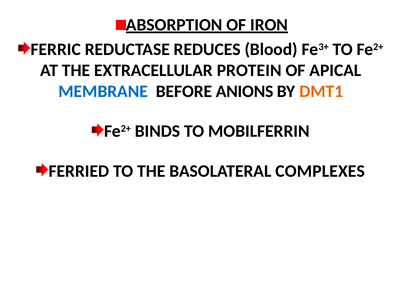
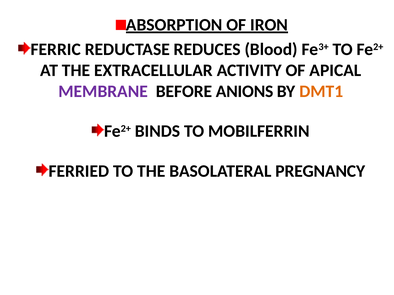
PROTEIN: PROTEIN -> ACTIVITY (249, 71)
MEMBRANE colour: blue -> purple (103, 92)
COMPLEXES: COMPLEXES -> PREGNANCY (320, 171)
